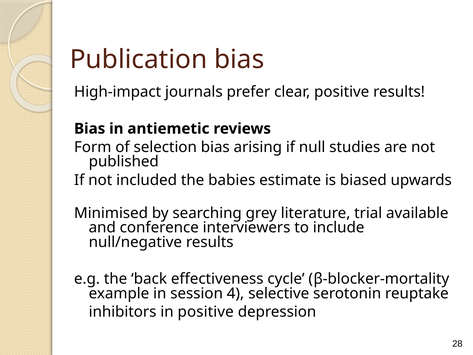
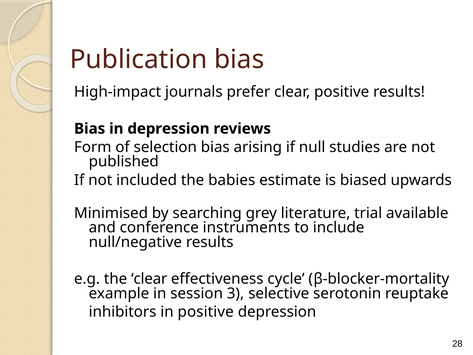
in antiemetic: antiemetic -> depression (168, 129)
interviewers: interviewers -> instruments (246, 227)
the back: back -> clear (149, 279)
4: 4 -> 3 (235, 293)
